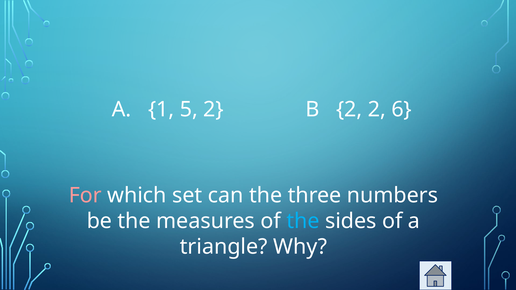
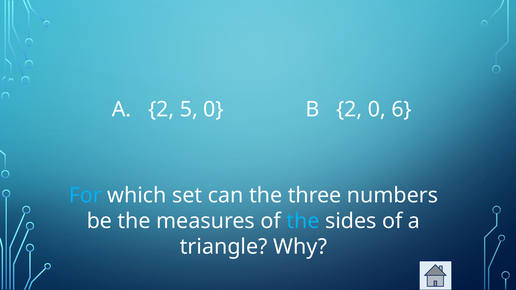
A 1: 1 -> 2 (161, 109)
5 2: 2 -> 0 (214, 109)
2 2: 2 -> 0 (377, 109)
For colour: pink -> light blue (85, 195)
